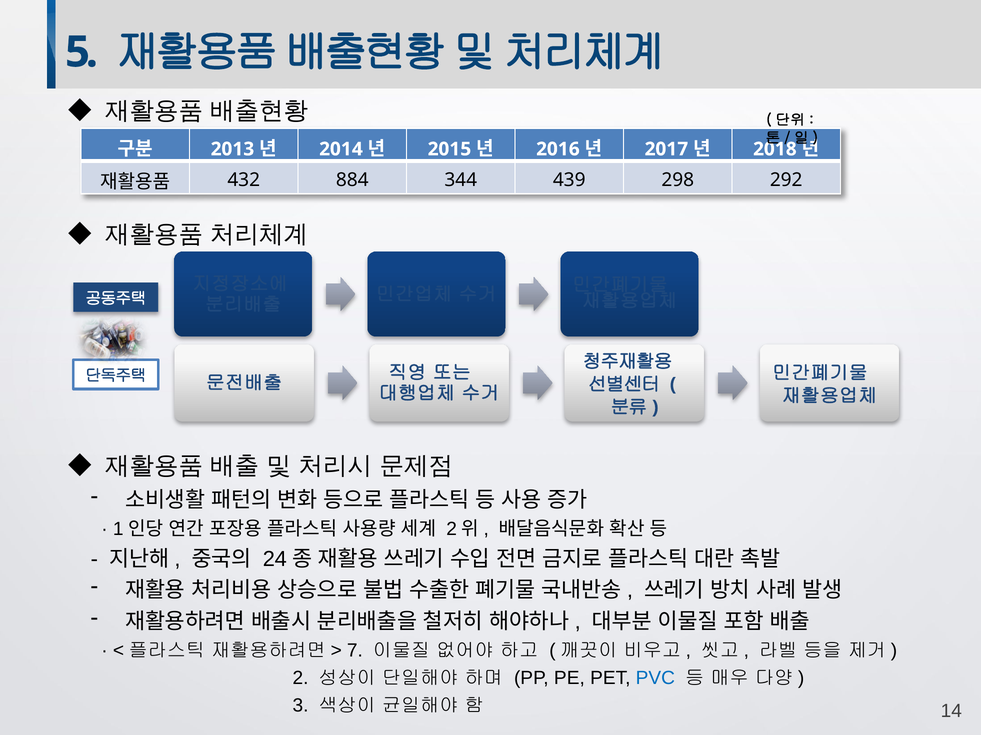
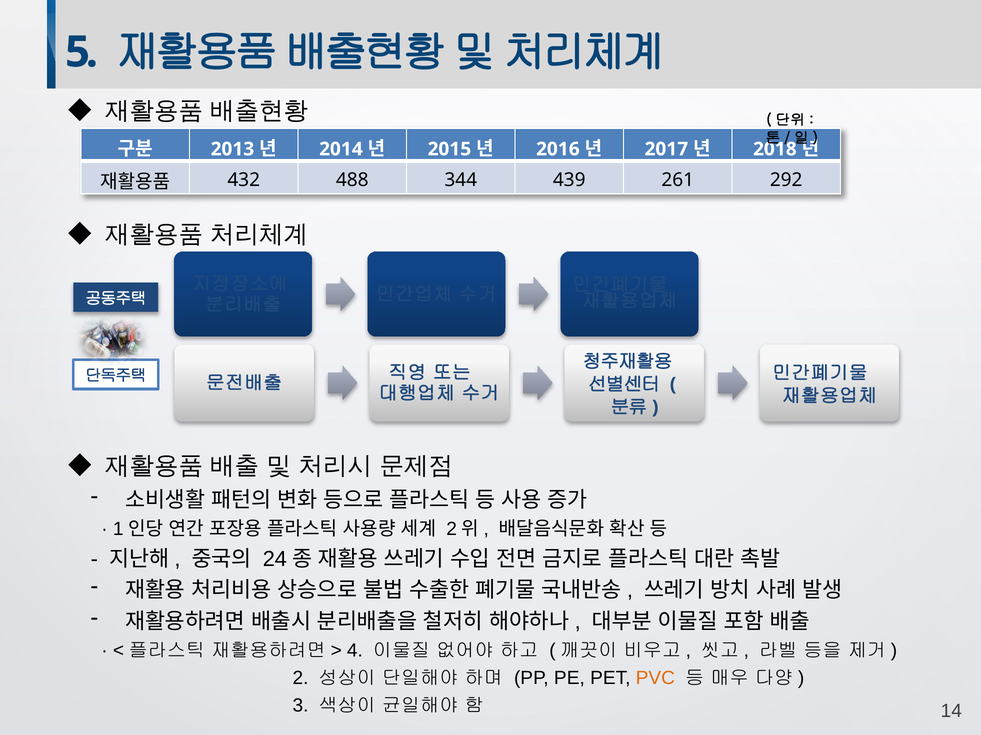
884: 884 -> 488 (352, 180)
298: 298 -> 261 (678, 180)
7: 7 -> 4 (355, 651)
PVC colour: blue -> orange (655, 679)
